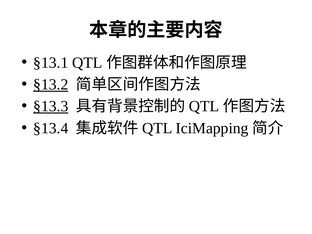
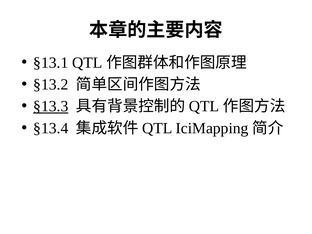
§13.2 underline: present -> none (51, 85)
